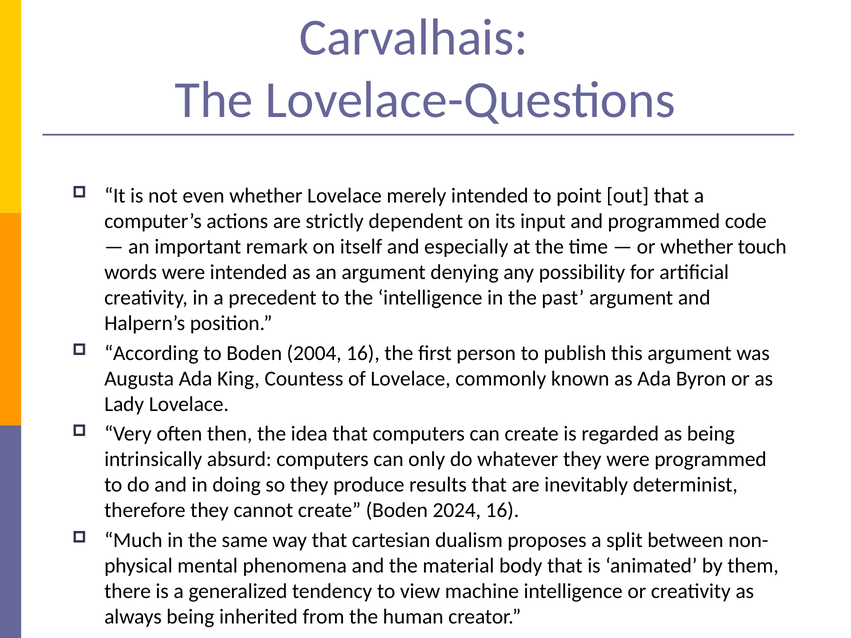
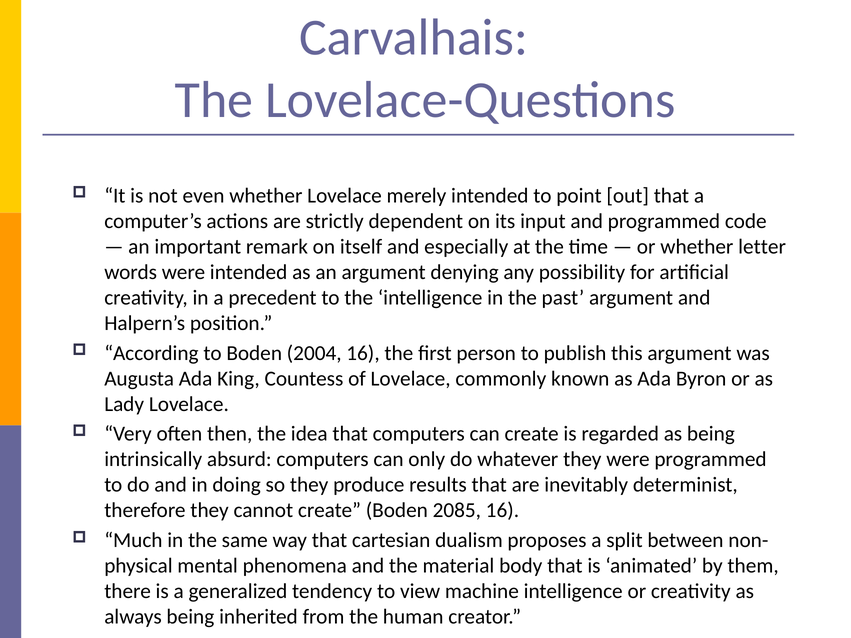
touch: touch -> letter (762, 247)
2024: 2024 -> 2085 (457, 511)
